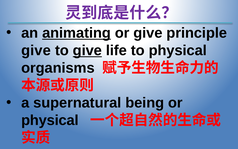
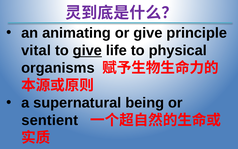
animating underline: present -> none (76, 33)
give: give -> vital (36, 50)
physical: physical -> sentient (50, 120)
